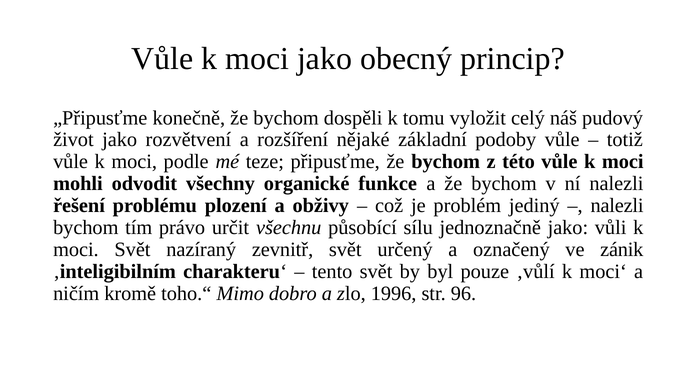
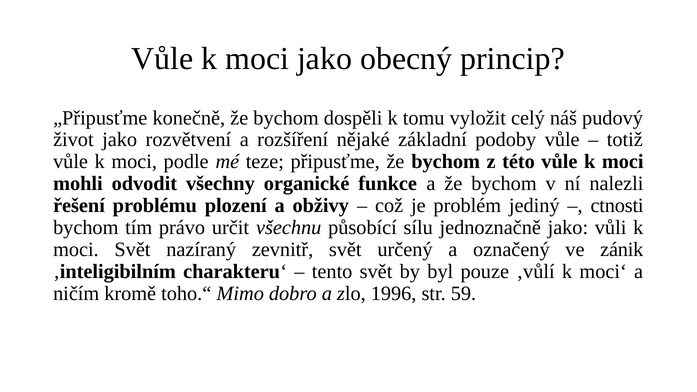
nalezli: nalezli -> ctnosti (617, 206)
96: 96 -> 59 (463, 294)
